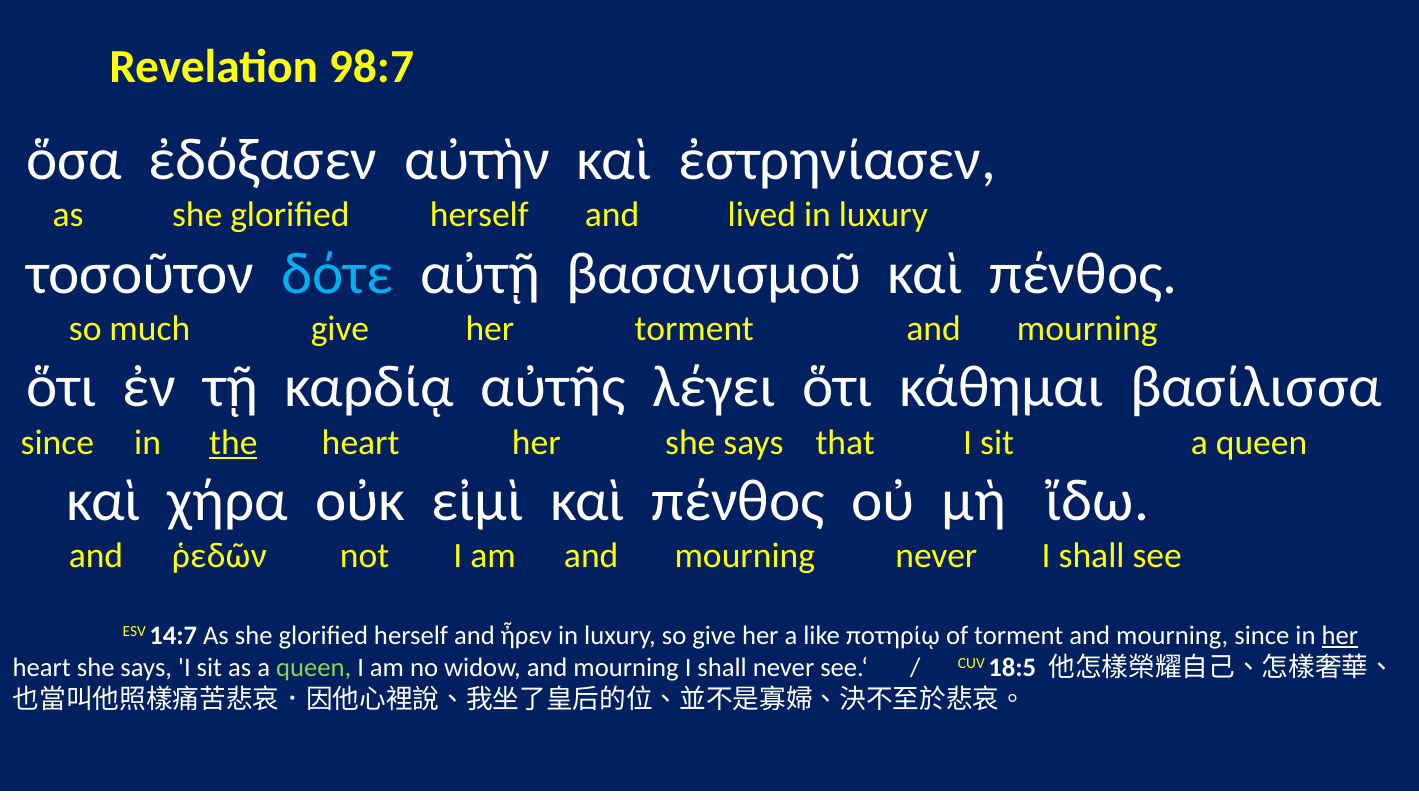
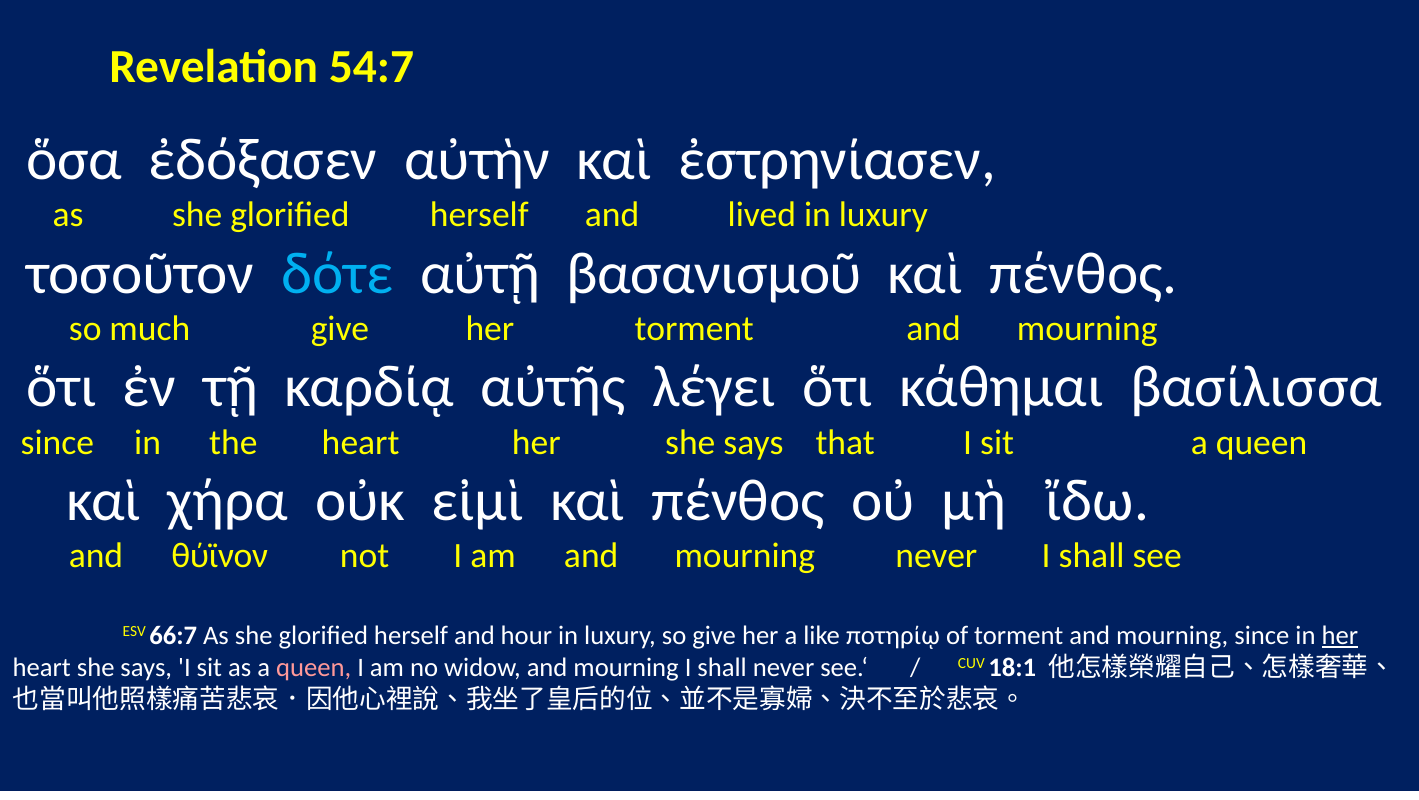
98:7: 98:7 -> 54:7 (371, 67)
the underline: present -> none (233, 443)
ῥεδῶν: ῥεδῶν -> θύϊνον (220, 556)
14:7: 14:7 -> 66:7 (173, 636)
ἦρεν: ἦρεν -> hour (526, 636)
queen colour: light green -> pink (314, 668)
18:5: 18:5 -> 18:1 (1012, 668)
